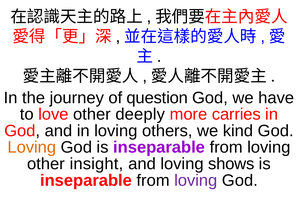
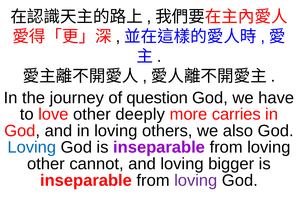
kind: kind -> also (238, 131)
Loving colour: orange -> blue (32, 148)
insight: insight -> cannot (97, 164)
shows: shows -> bigger (231, 164)
